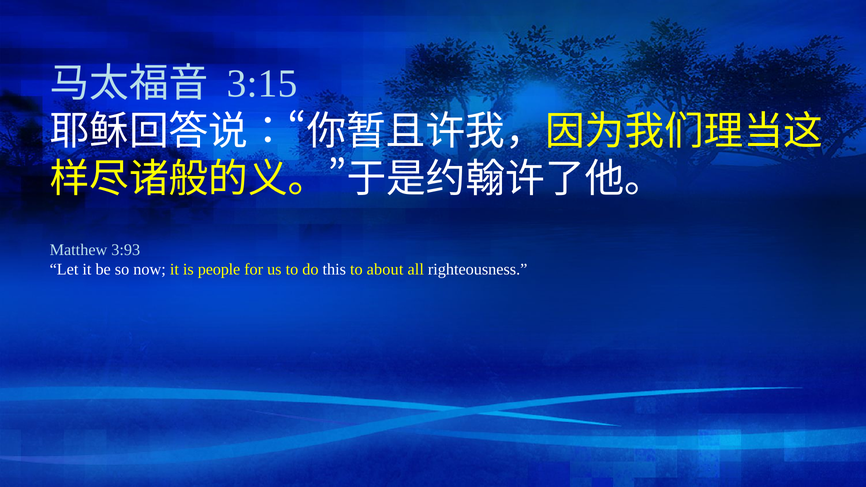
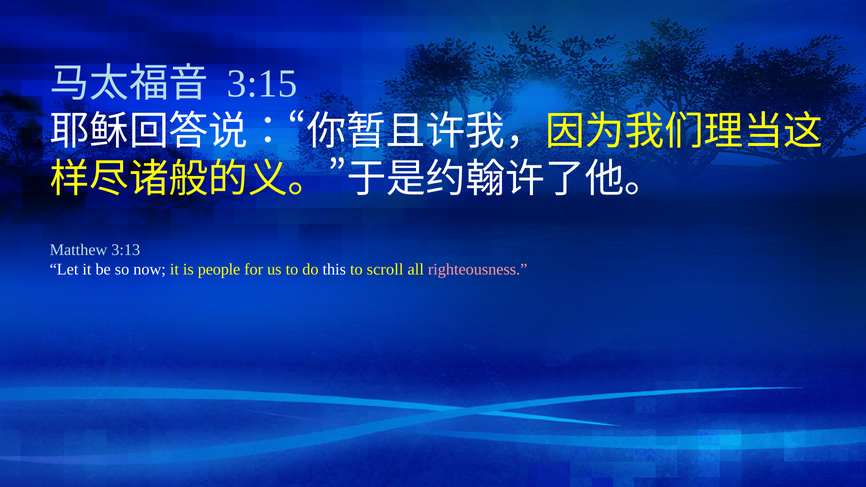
3:93: 3:93 -> 3:13 (126, 250)
about: about -> scroll (385, 269)
righteousness colour: white -> pink (478, 269)
